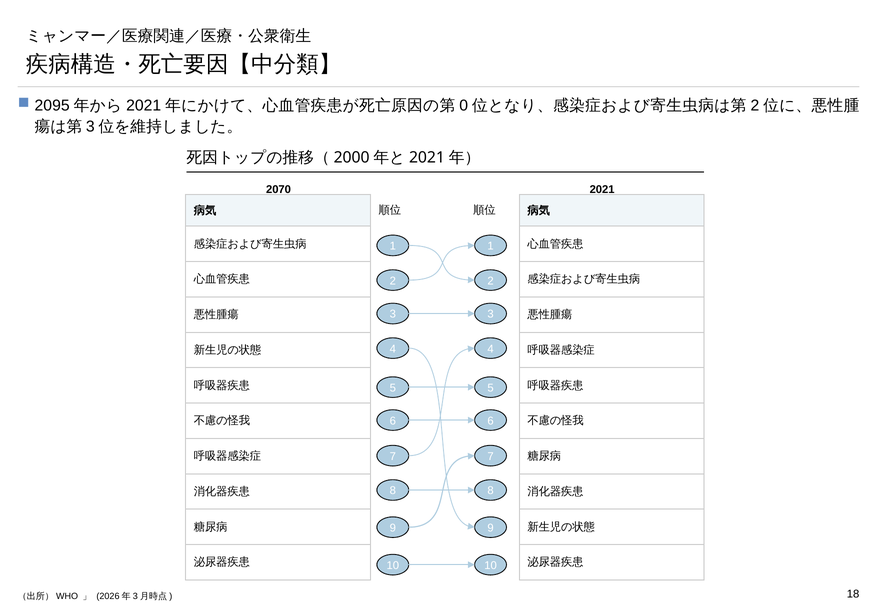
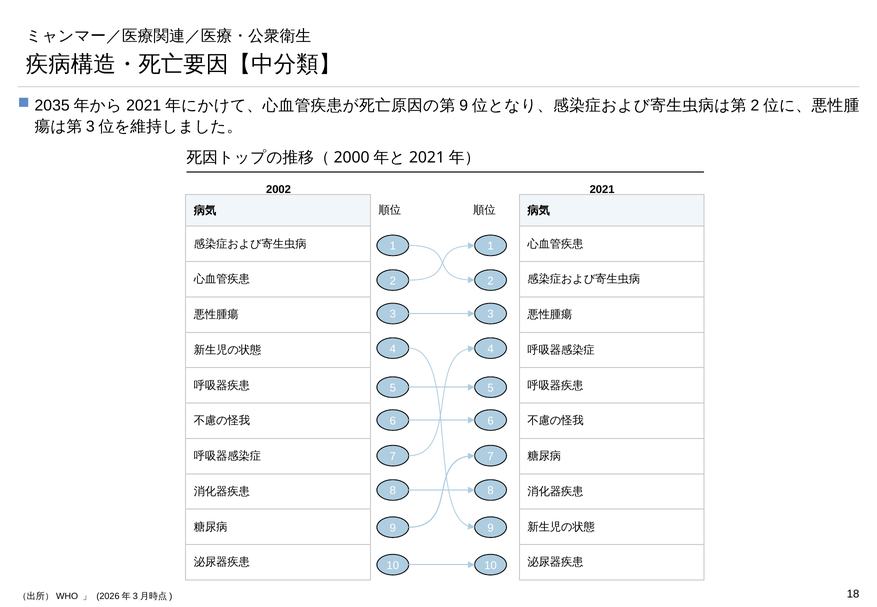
2095: 2095 -> 2035 (52, 106)
0: 0 -> 9 (464, 106)
2070: 2070 -> 2002 (278, 190)
